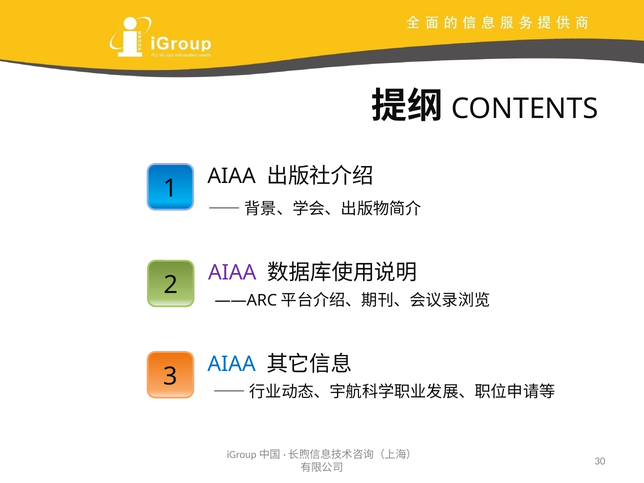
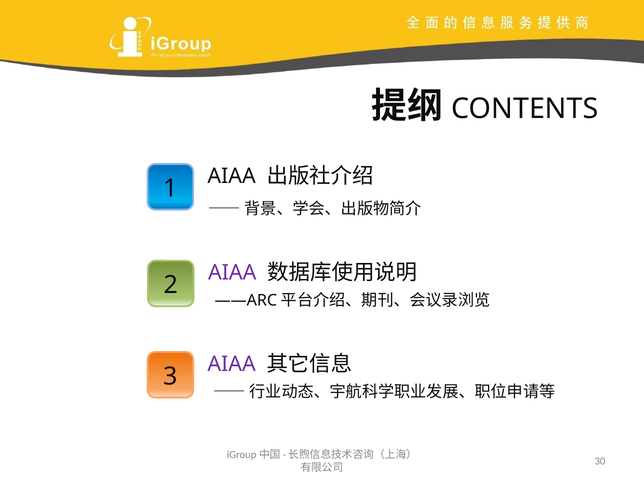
AIAA colour: blue -> purple (232, 364)
